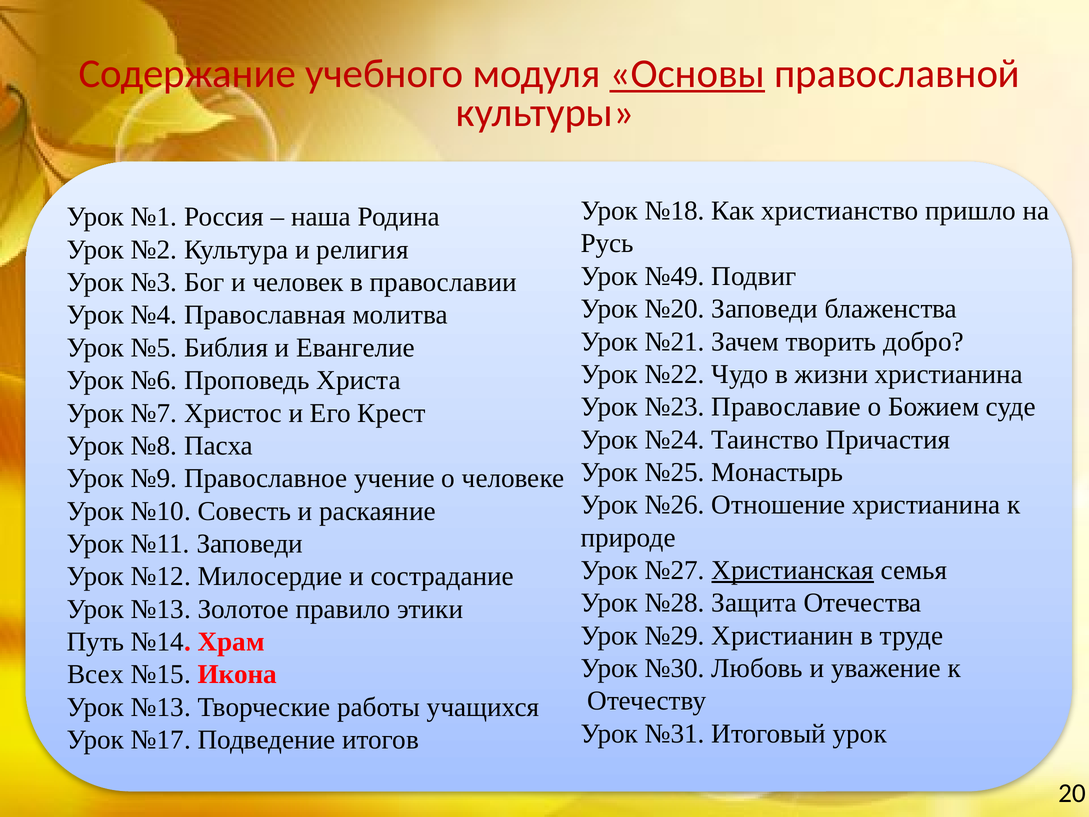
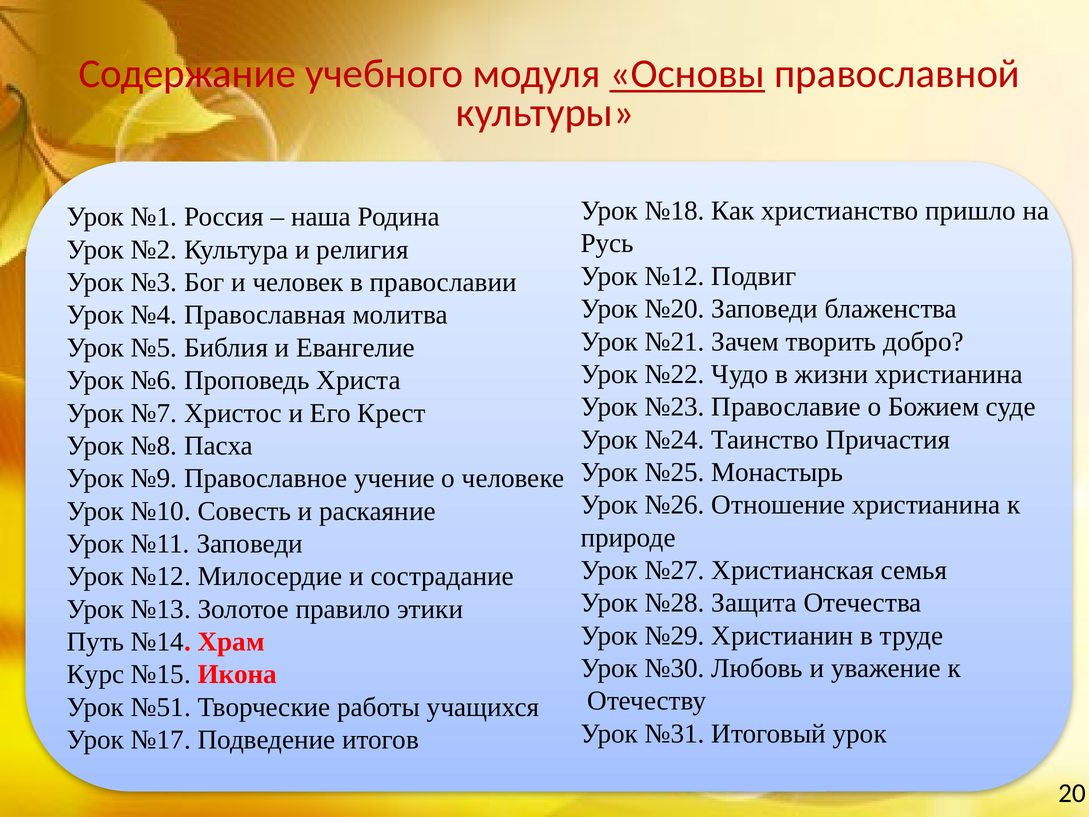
№49: №49 -> №12 (675, 276)
Христианская underline: present -> none (793, 570)
Всех: Всех -> Курс (96, 674)
№13: №13 -> №51 (161, 707)
